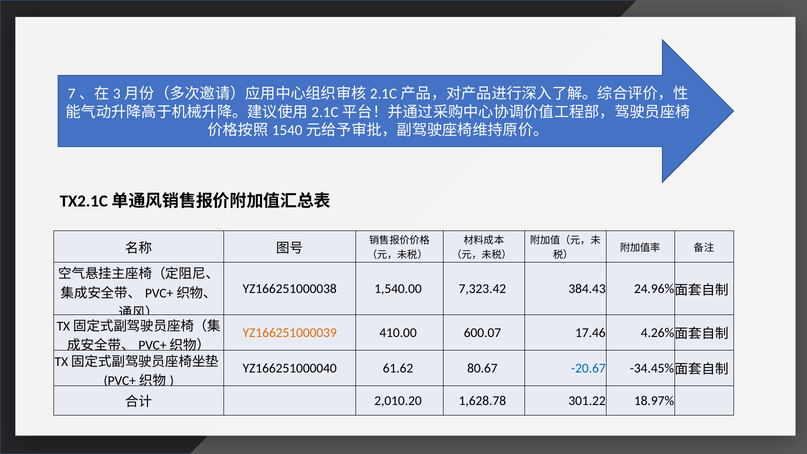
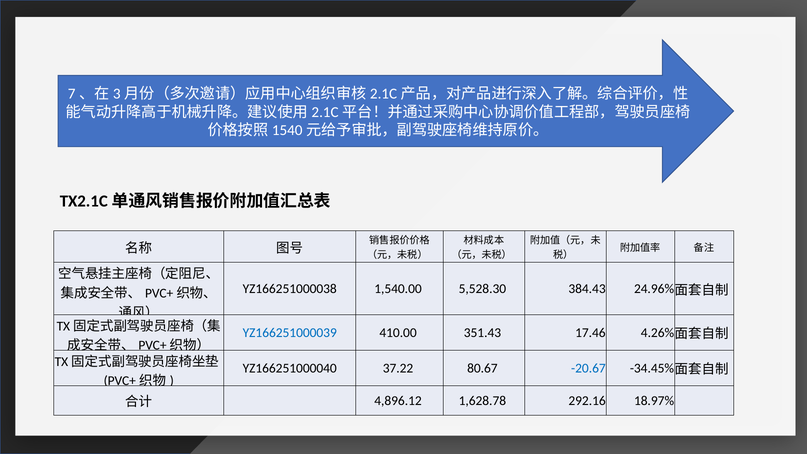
7,323.42: 7,323.42 -> 5,528.30 (482, 289)
YZ166251000039 colour: orange -> blue (290, 333)
600.07: 600.07 -> 351.43 (482, 333)
61.62: 61.62 -> 37.22 (398, 368)
2,010.20: 2,010.20 -> 4,896.12 (398, 401)
301.22: 301.22 -> 292.16 (587, 401)
